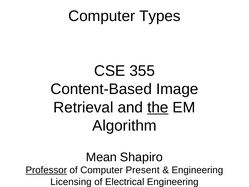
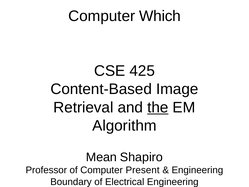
Types: Types -> Which (160, 16)
355: 355 -> 425 (142, 71)
Professor underline: present -> none (46, 170)
Licensing: Licensing -> Boundary (71, 182)
